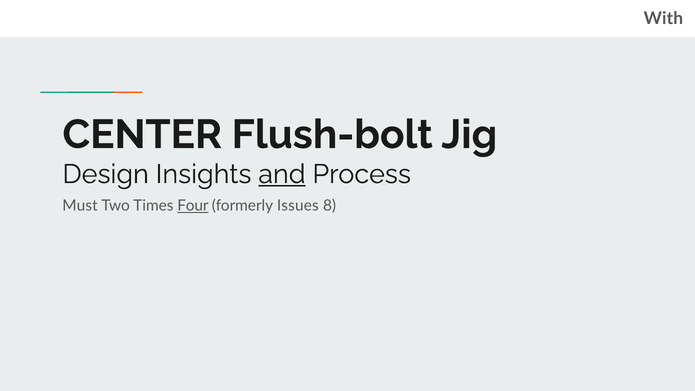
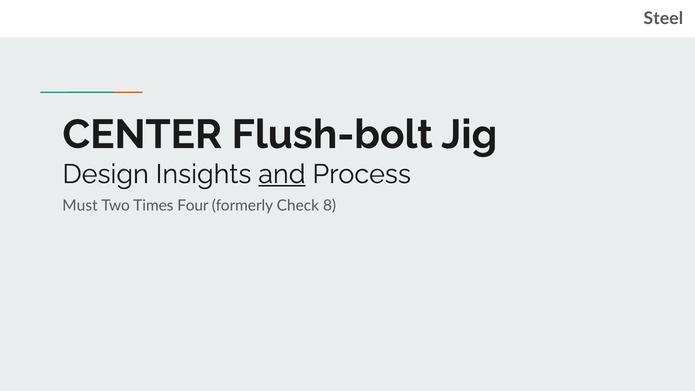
With: With -> Steel (663, 19)
Four underline: present -> none (193, 206)
Issues: Issues -> Check (298, 206)
